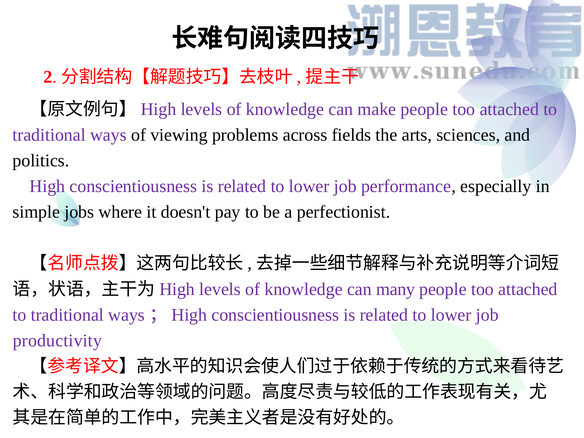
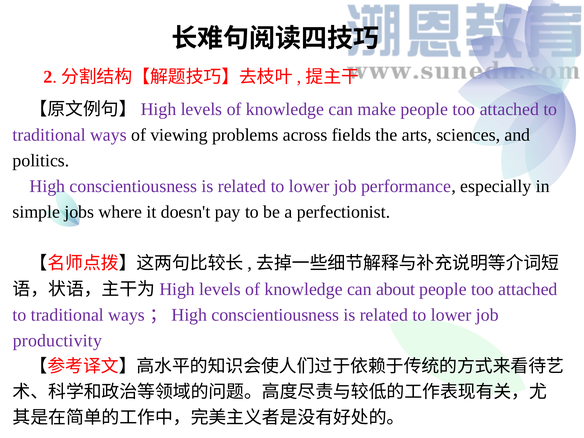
many: many -> about (396, 289)
